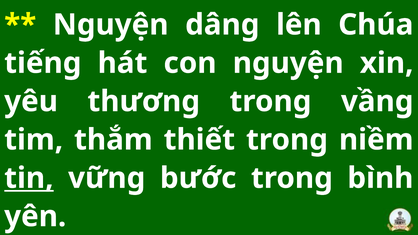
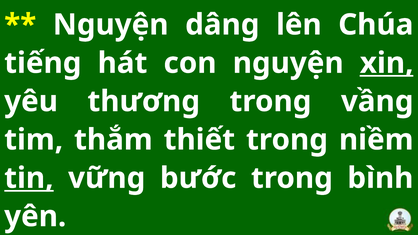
xin underline: none -> present (387, 63)
